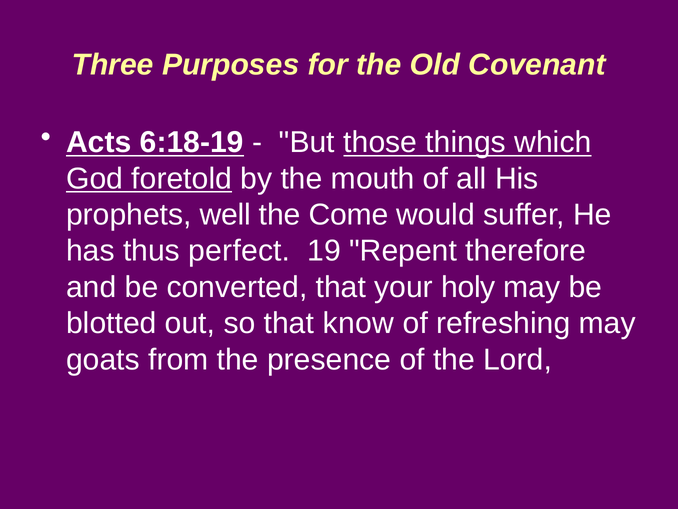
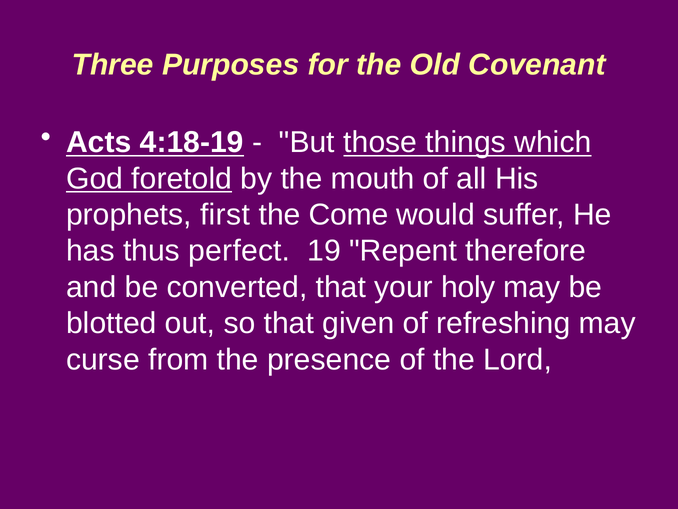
6:18-19: 6:18-19 -> 4:18-19 (192, 142)
well: well -> first (225, 215)
know: know -> given (358, 323)
goats: goats -> curse (103, 359)
